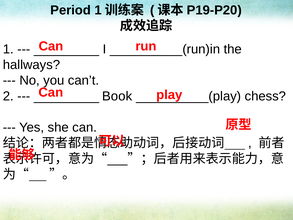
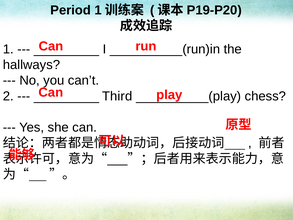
Book: Book -> Third (117, 96)
